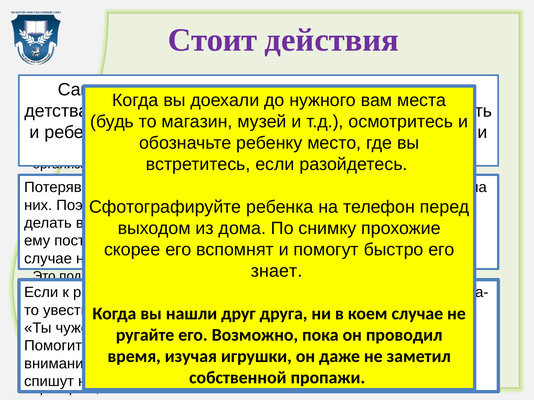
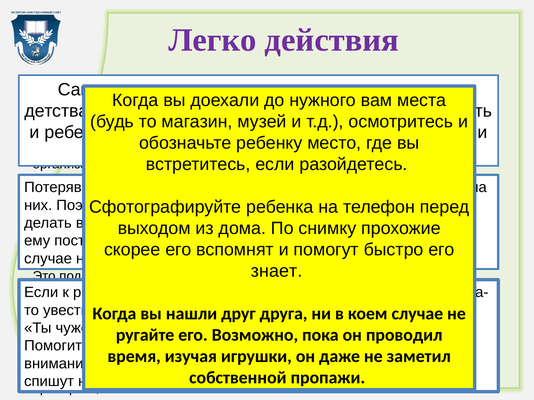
Стоит: Стоит -> Легко (212, 40)
